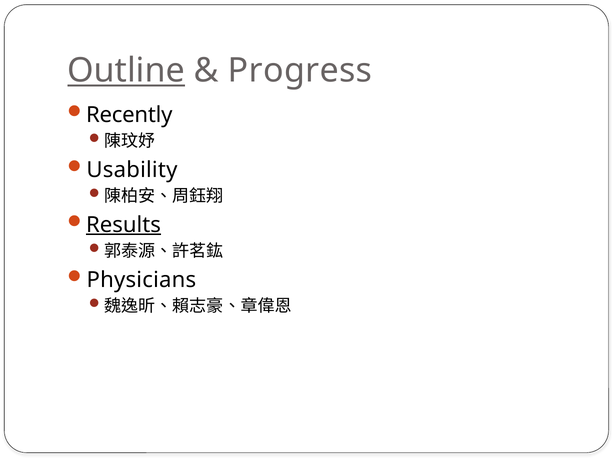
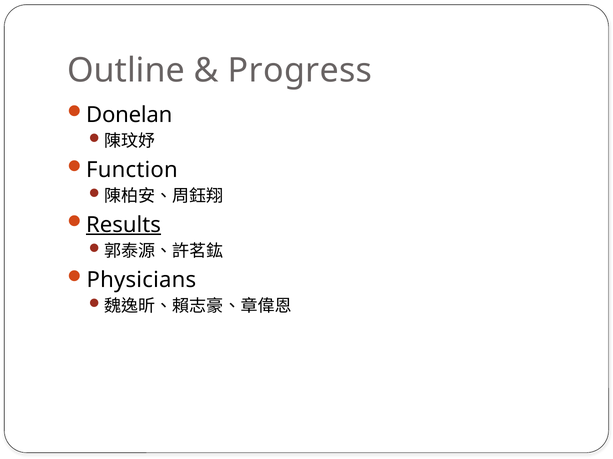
Outline underline: present -> none (126, 71)
Recently: Recently -> Donelan (129, 115)
Usability: Usability -> Function (132, 170)
